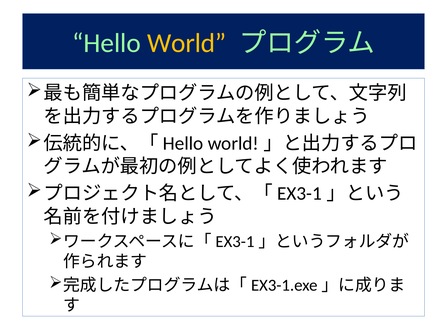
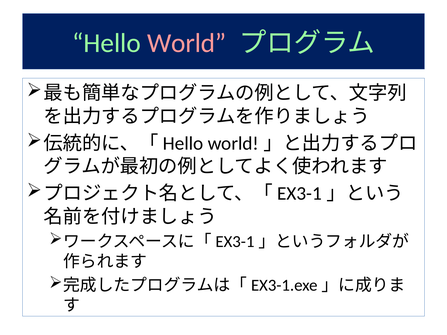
World colour: yellow -> pink (187, 43)
